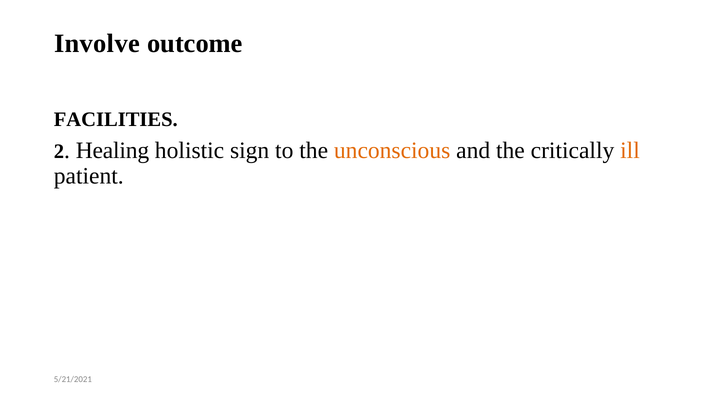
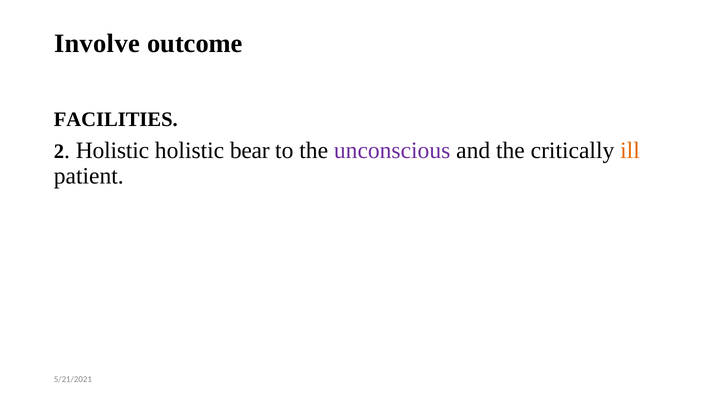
Healing: Healing -> Holistic (112, 151)
sign: sign -> bear (250, 151)
unconscious colour: orange -> purple (392, 151)
